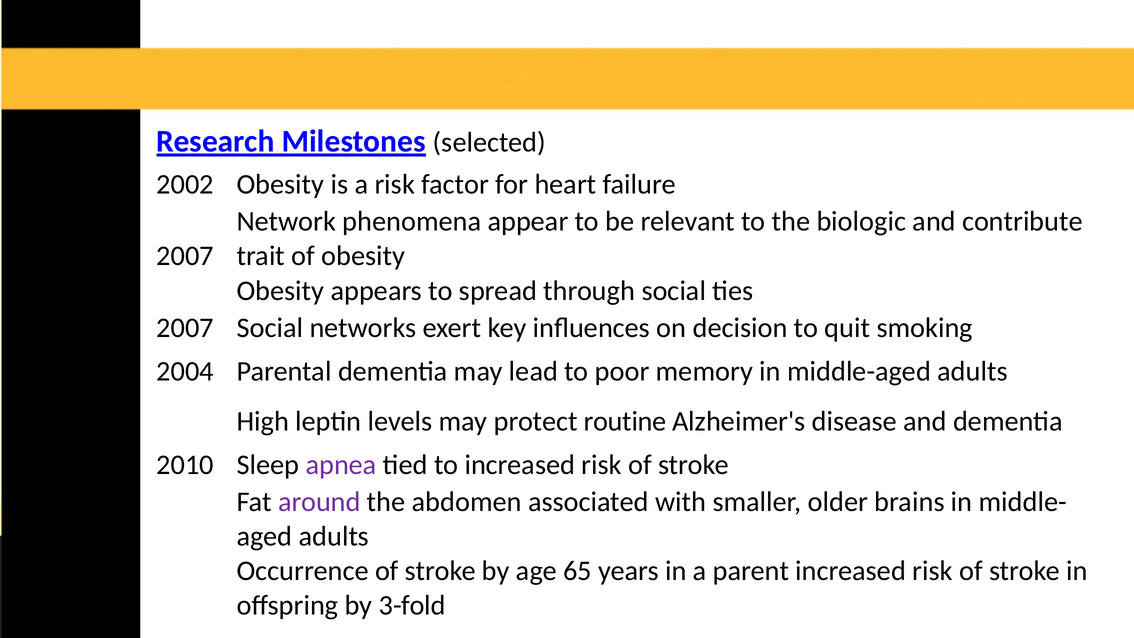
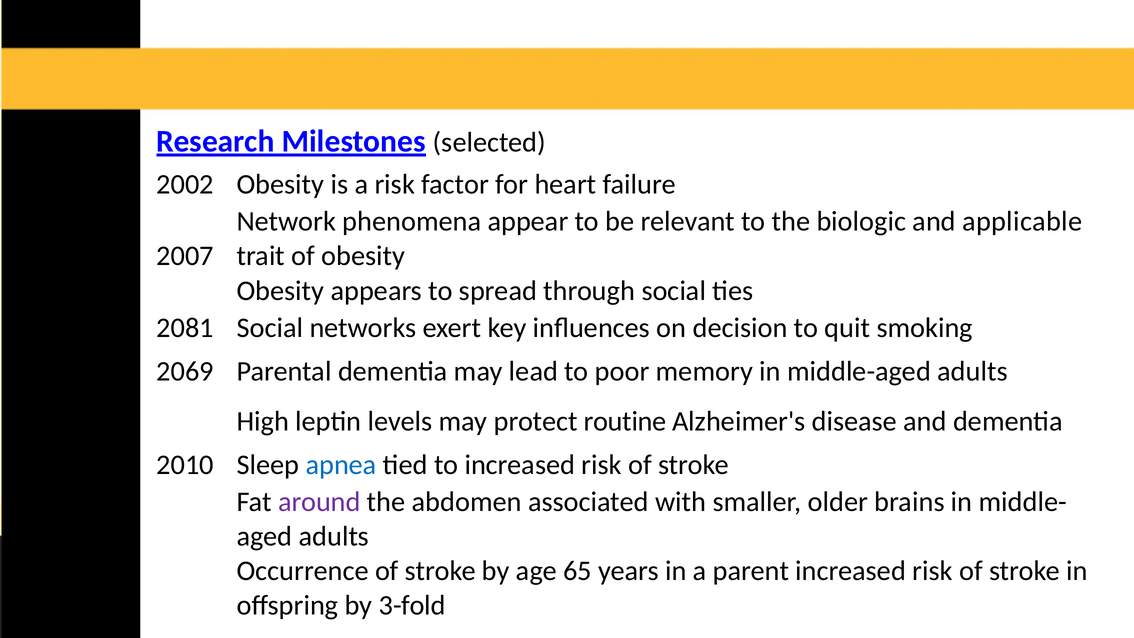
contribute: contribute -> applicable (1022, 221)
2007: 2007 -> 2081 (185, 328)
2004: 2004 -> 2069 (185, 371)
apnea colour: purple -> blue (341, 465)
